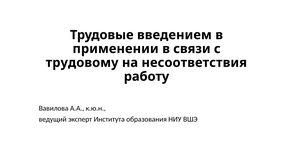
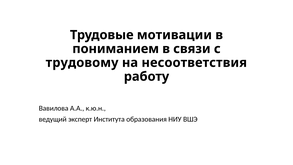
введением: введением -> мотивации (174, 35)
применении: применении -> пониманием (116, 49)
